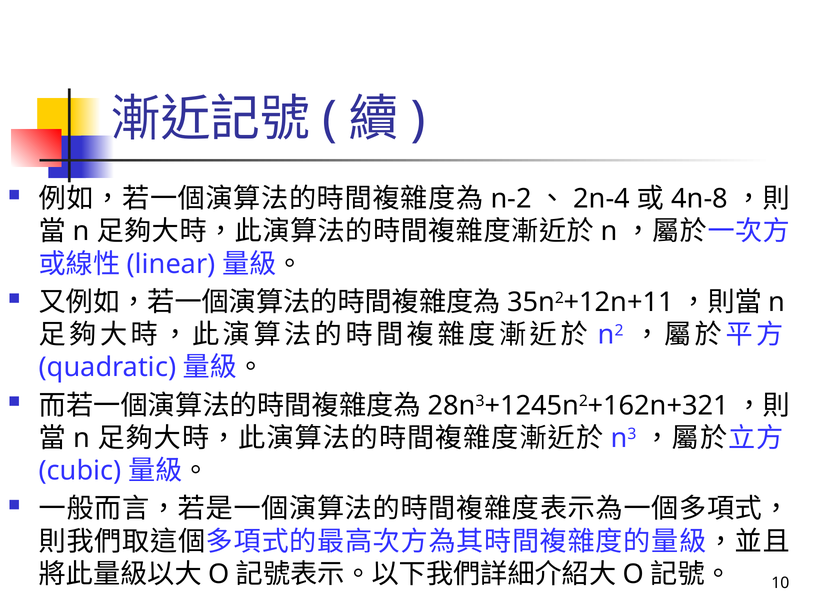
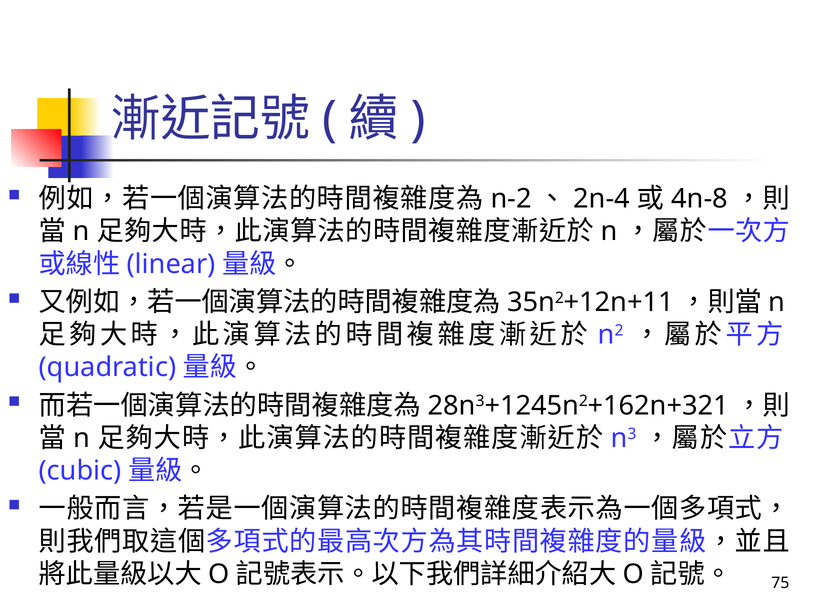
10: 10 -> 75 (780, 582)
